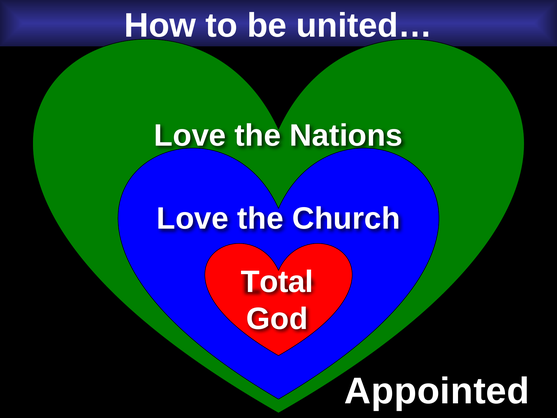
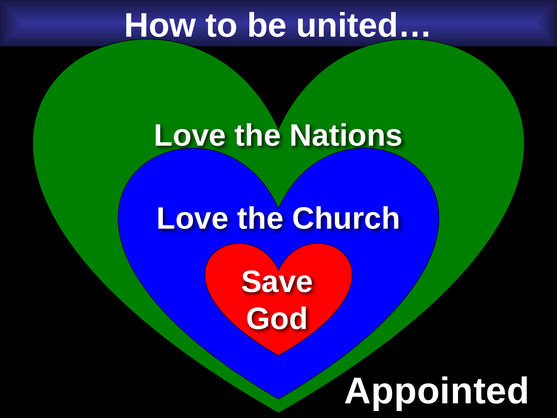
Total: Total -> Save (277, 282)
